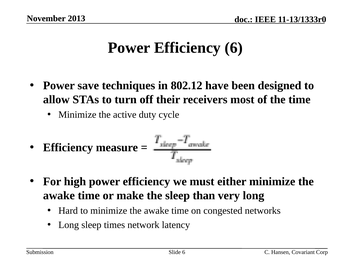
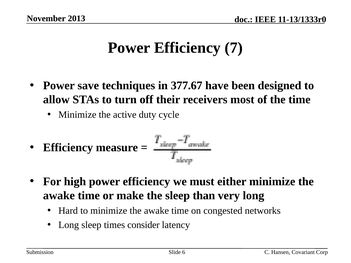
Efficiency 6: 6 -> 7 (234, 48)
802.12: 802.12 -> 377.67 (187, 86)
network: network -> consider (143, 225)
